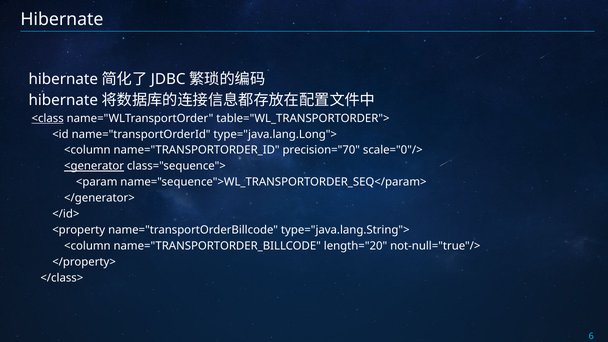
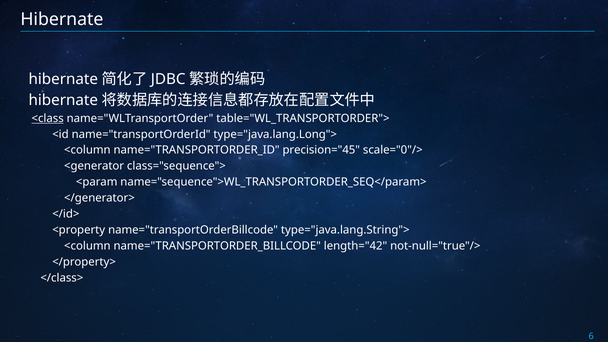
precision="70: precision="70 -> precision="45 (321, 150)
<generator underline: present -> none (94, 166)
length="20: length="20 -> length="42 (356, 246)
